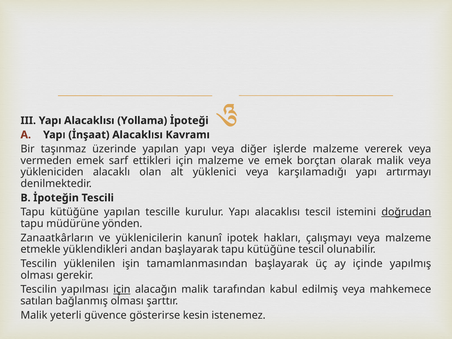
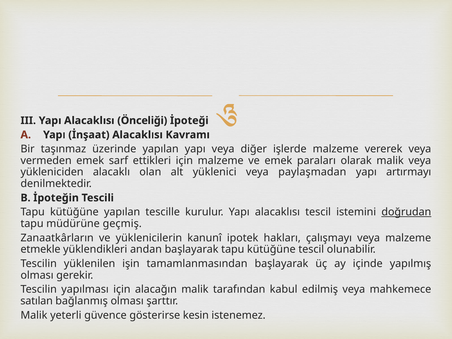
Yollama: Yollama -> Önceliği (142, 121)
borçtan: borçtan -> paraları (316, 161)
karşılamadığı: karşılamadığı -> paylaşmadan (312, 172)
yönden: yönden -> geçmiş (122, 224)
için underline: present -> none (122, 289)
